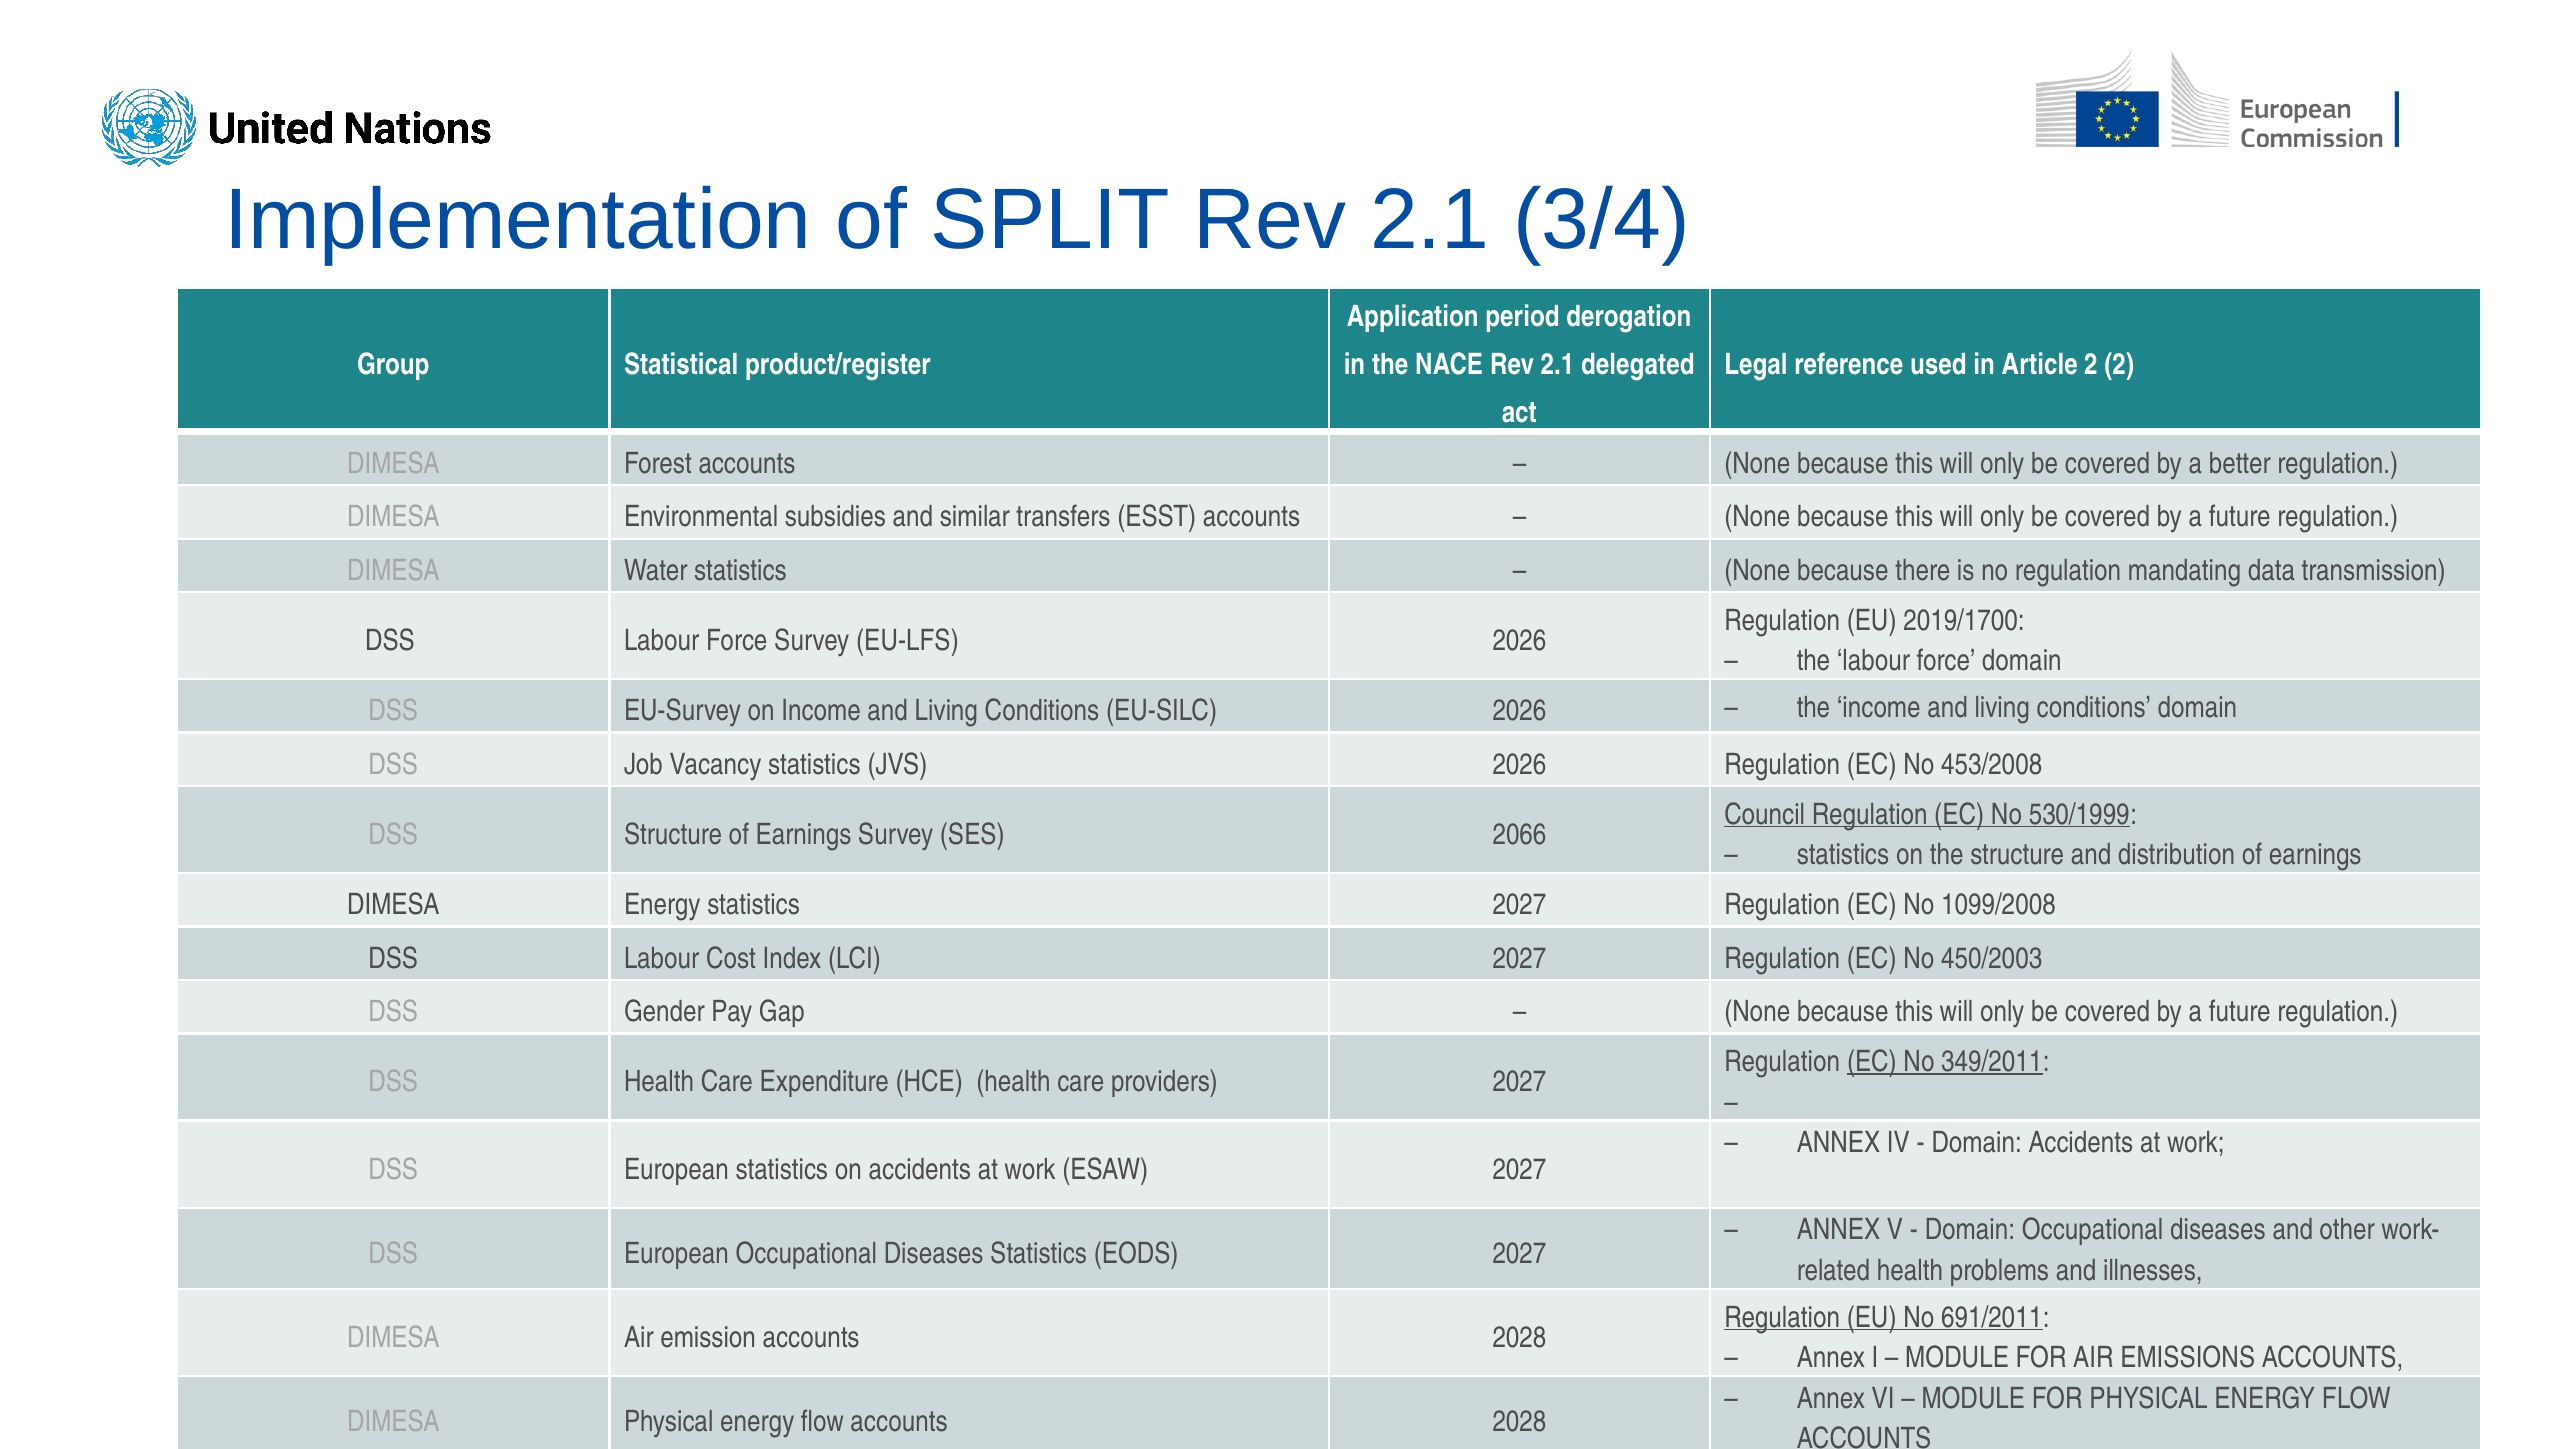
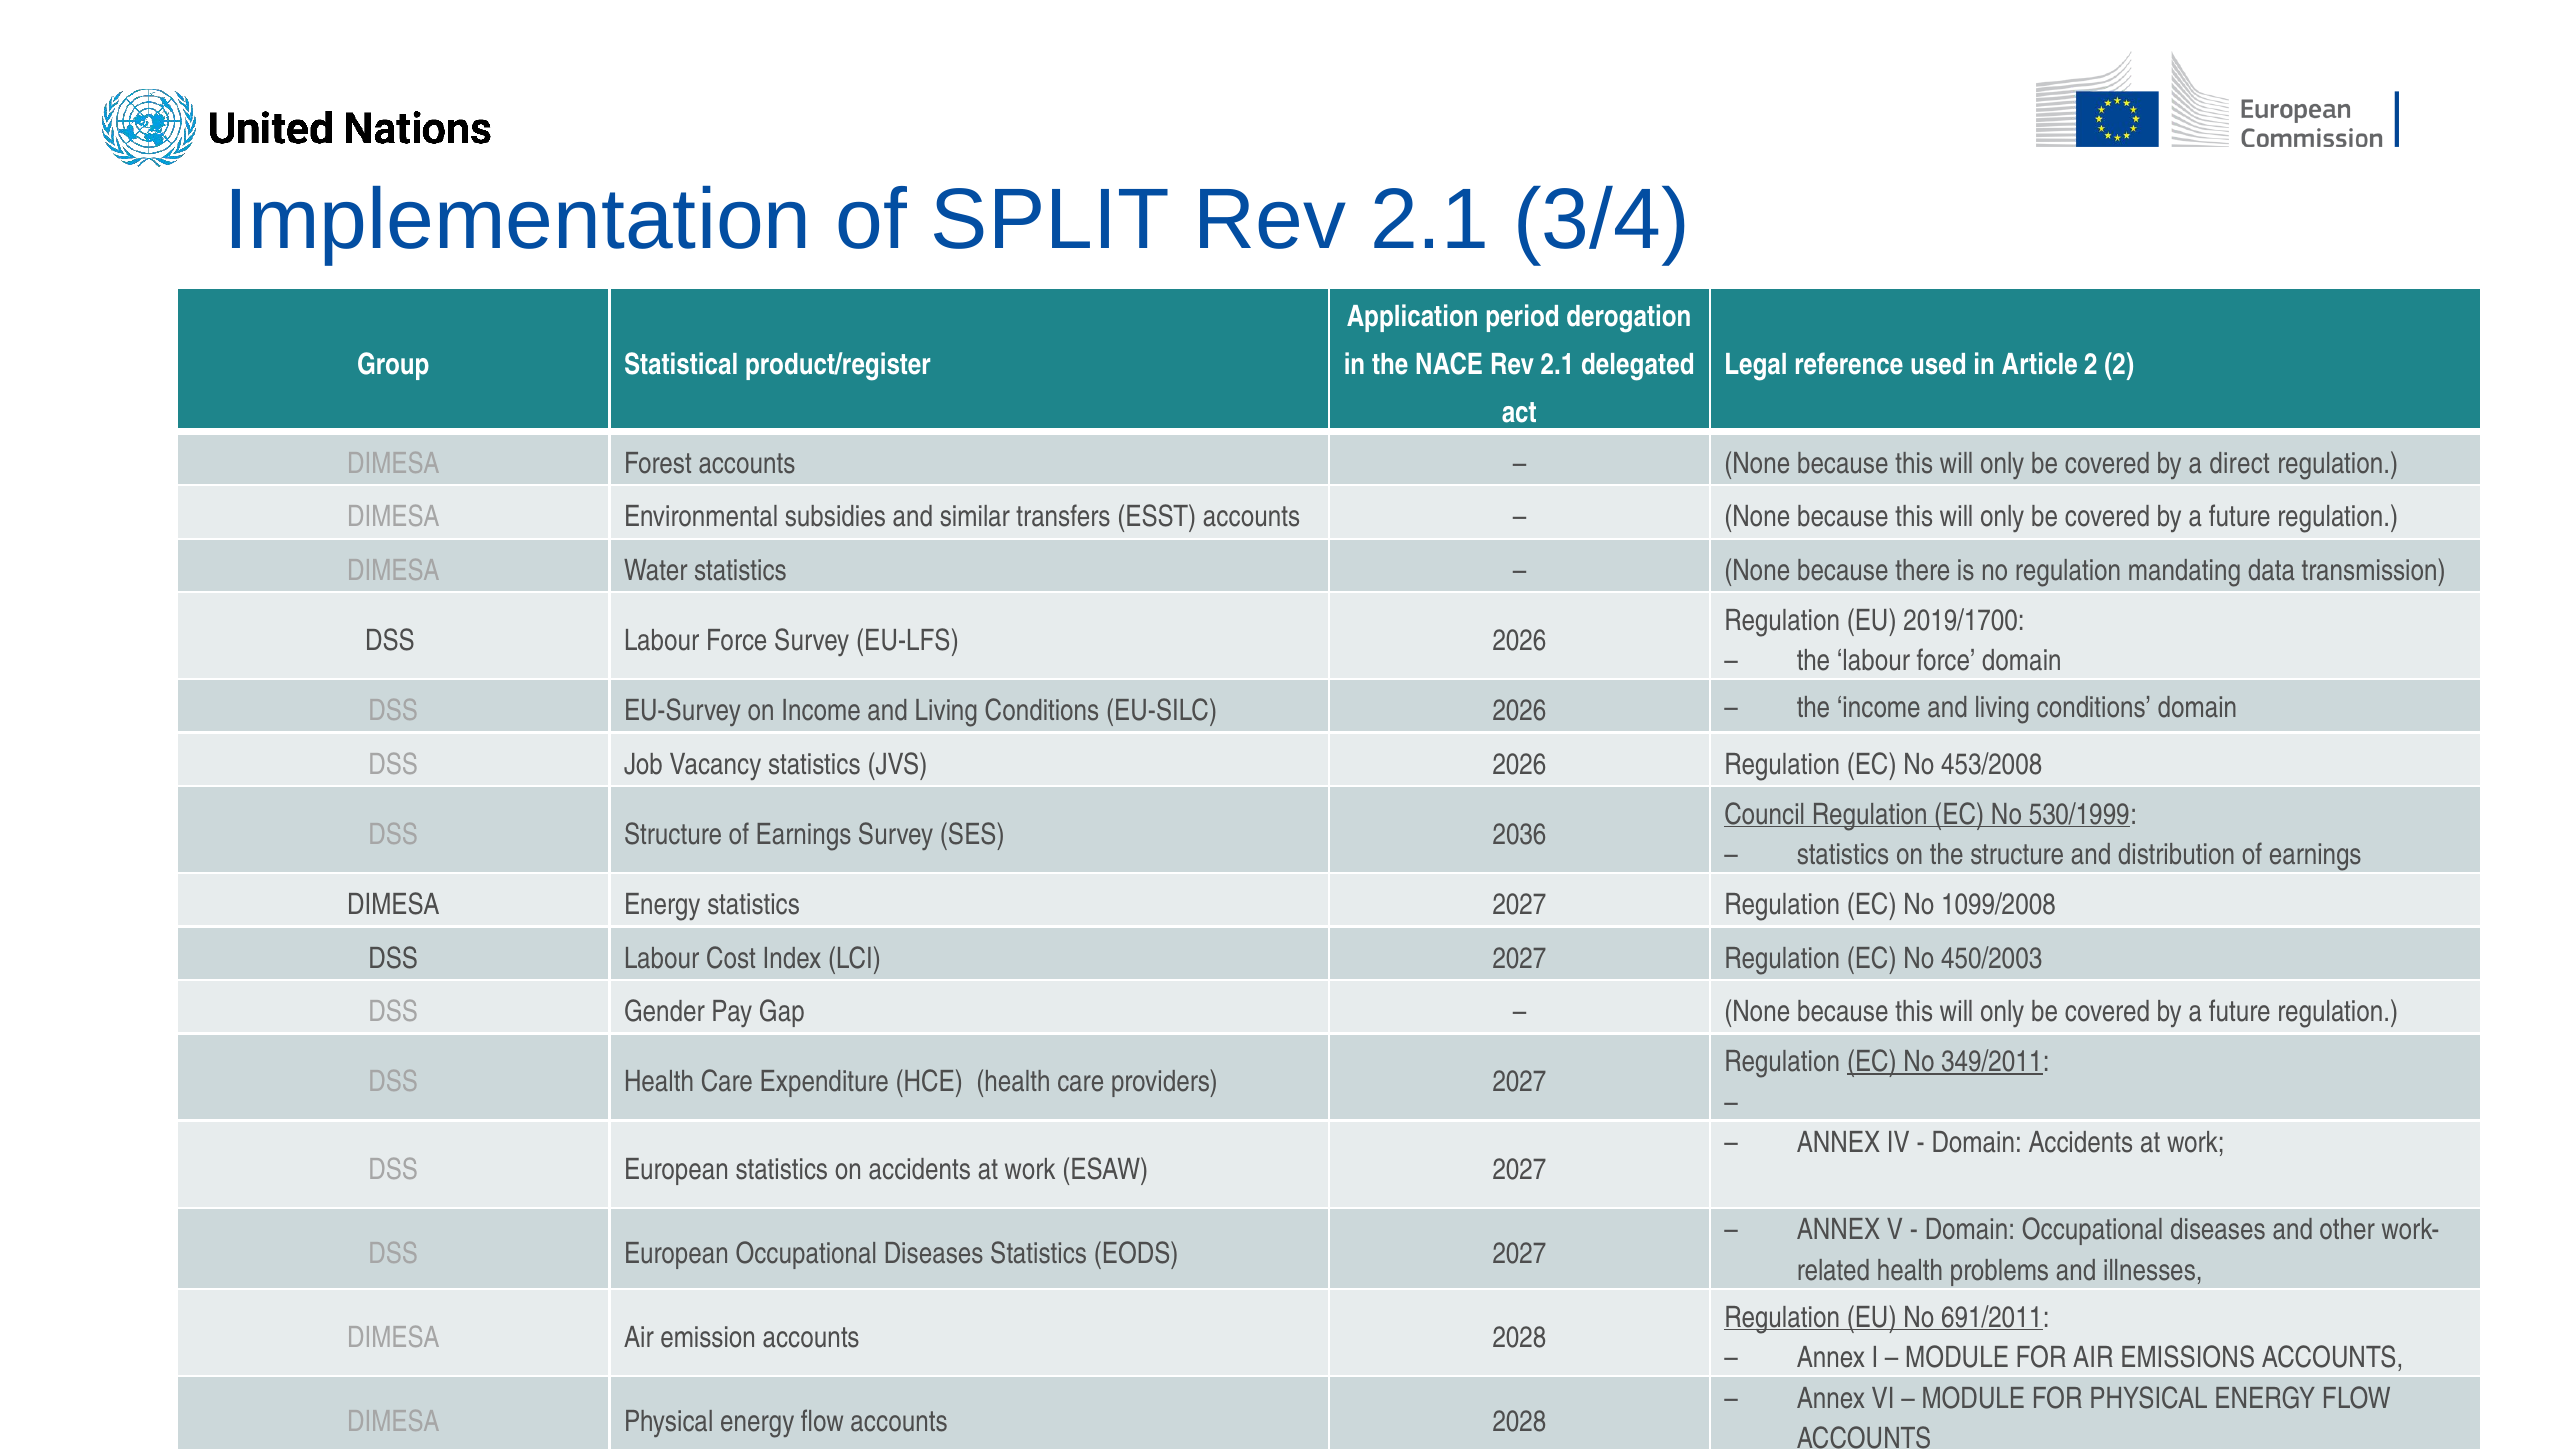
better: better -> direct (2240, 464)
2066: 2066 -> 2036 (1519, 835)
